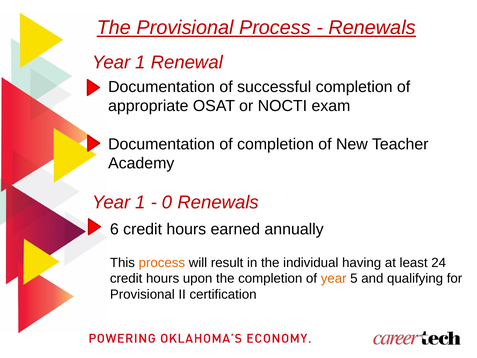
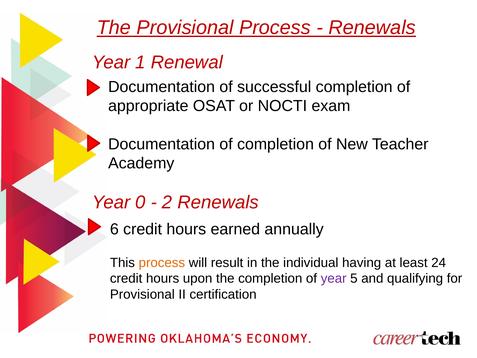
1: 1 -> 0 (140, 202)
0: 0 -> 2 (167, 202)
year colour: orange -> purple (334, 278)
